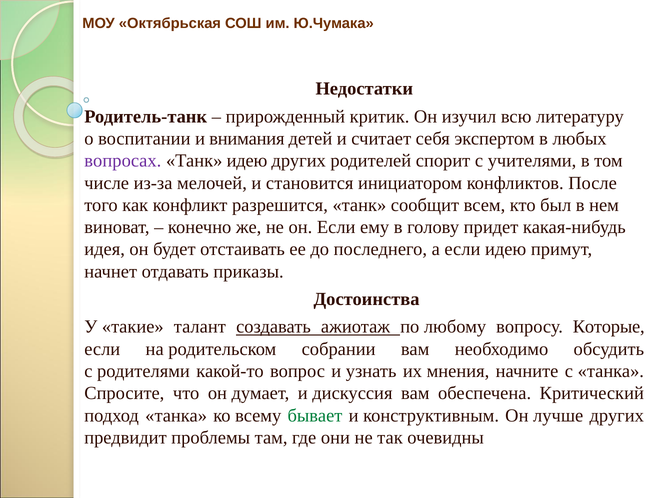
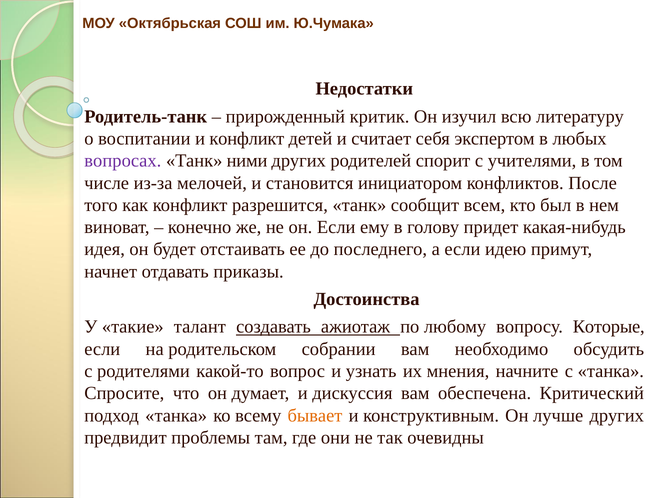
и внимания: внимания -> конфликт (247, 139)
Танк идею: идею -> ними (247, 161)
бывает colour: green -> orange (315, 415)
